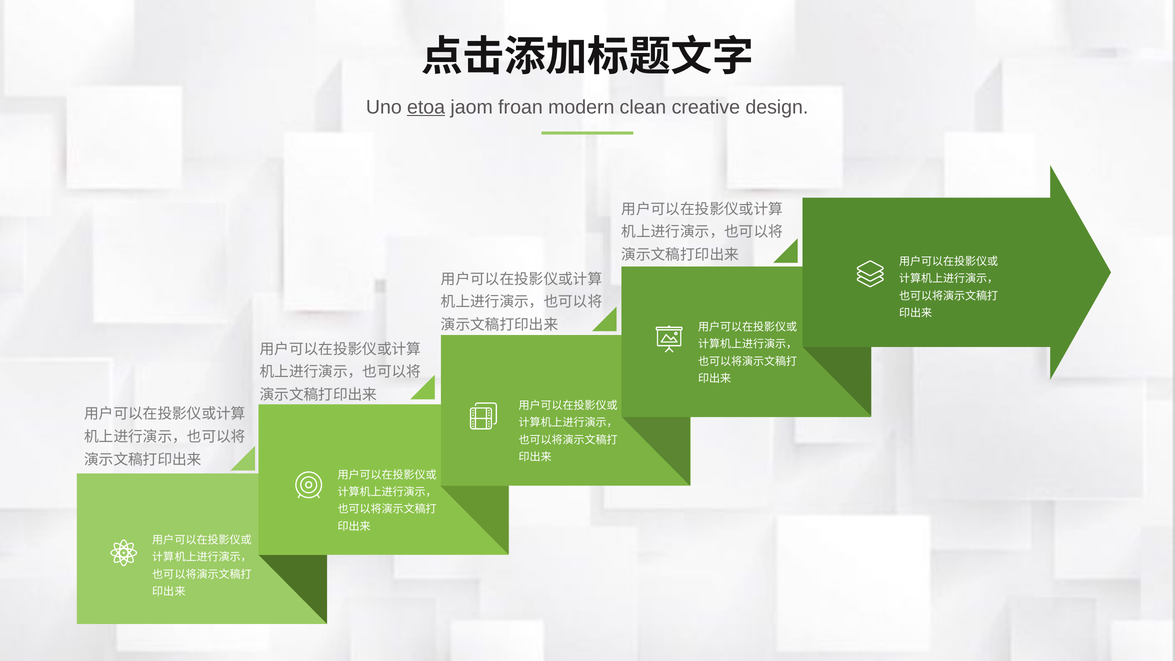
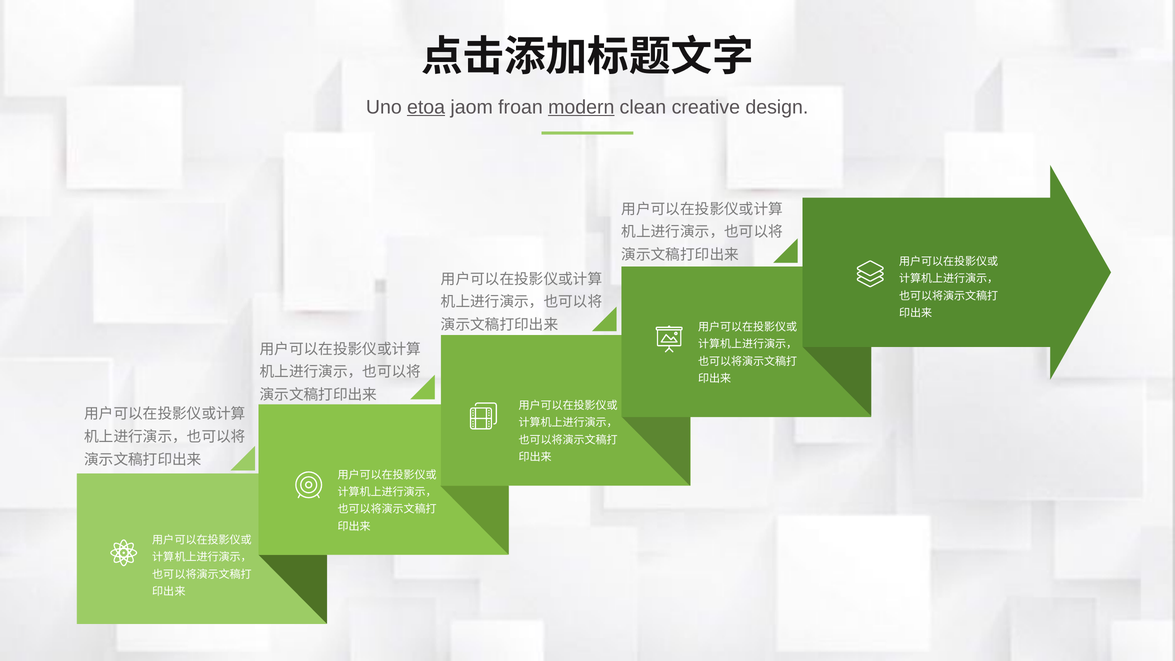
modern underline: none -> present (581, 107)
